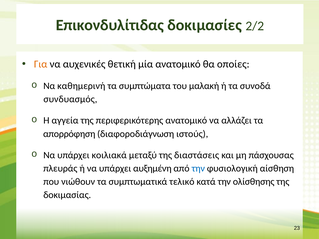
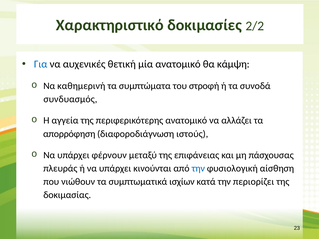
Επικονδυλίτιδας: Επικονδυλίτιδας -> Χαρακτηριστικό (110, 25)
Για colour: orange -> blue (41, 64)
οποίες: οποίες -> κάμψη (233, 64)
μαλακή: μαλακή -> στροφή (204, 86)
κοιλιακά: κοιλιακά -> φέρνουν (109, 155)
διαστάσεις: διαστάσεις -> επιφάνειας (197, 155)
αυξημένη: αυξημένη -> κινούνται (152, 169)
τελικό: τελικό -> ισχίων (182, 182)
ολίσθησης: ολίσθησης -> περιορίζει (254, 182)
